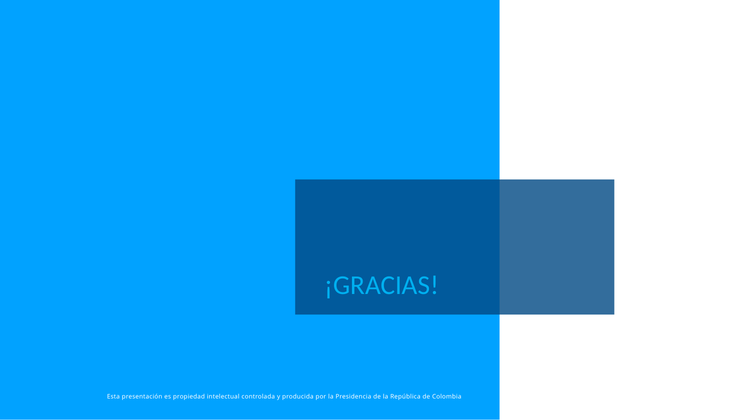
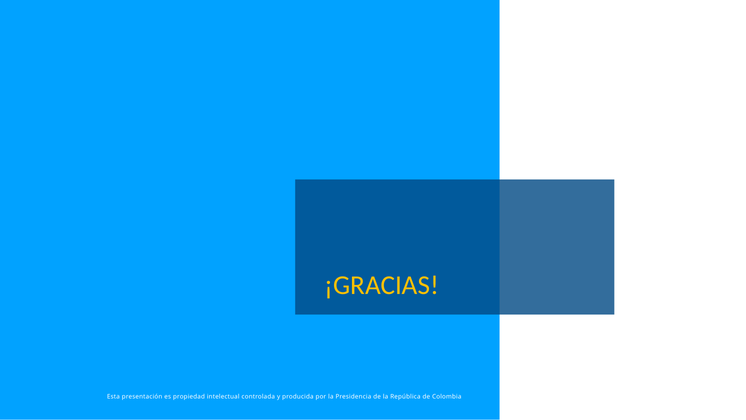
¡GRACIAS colour: light blue -> yellow (382, 285)
